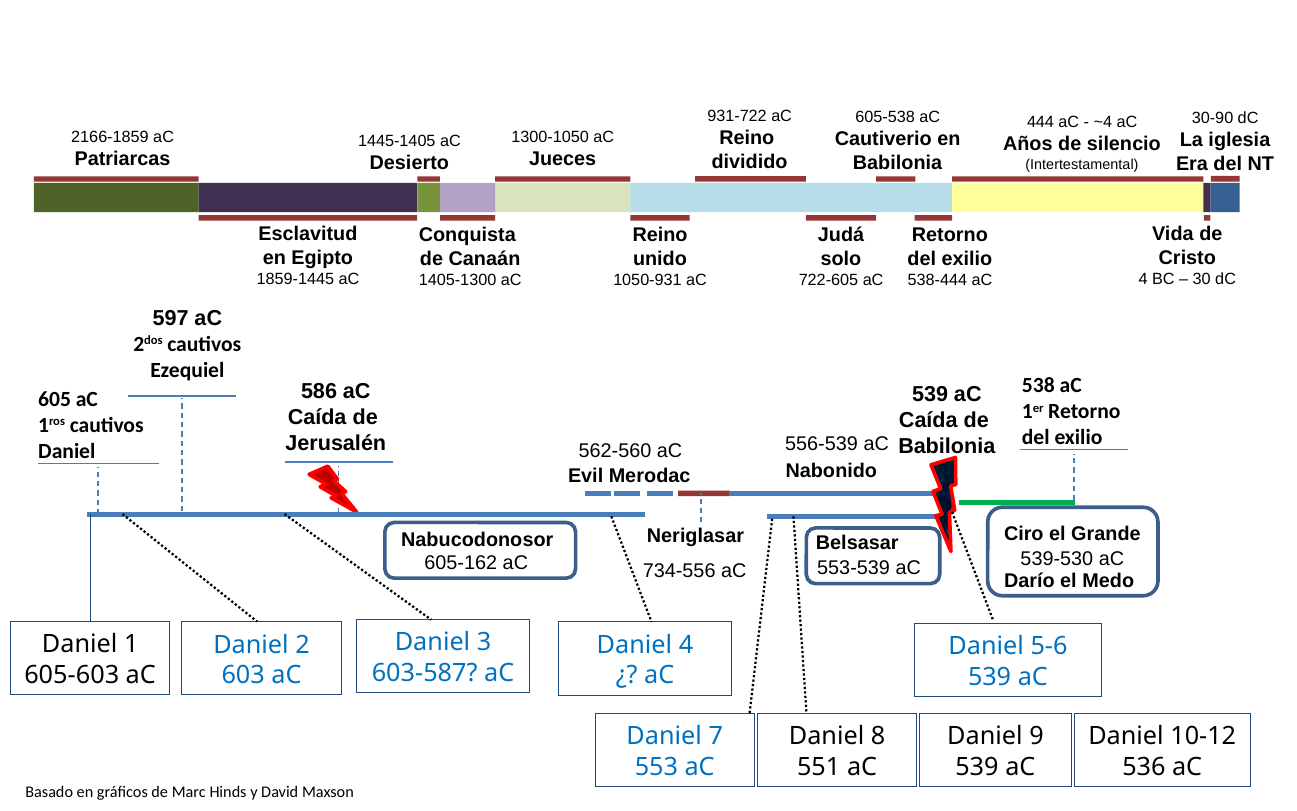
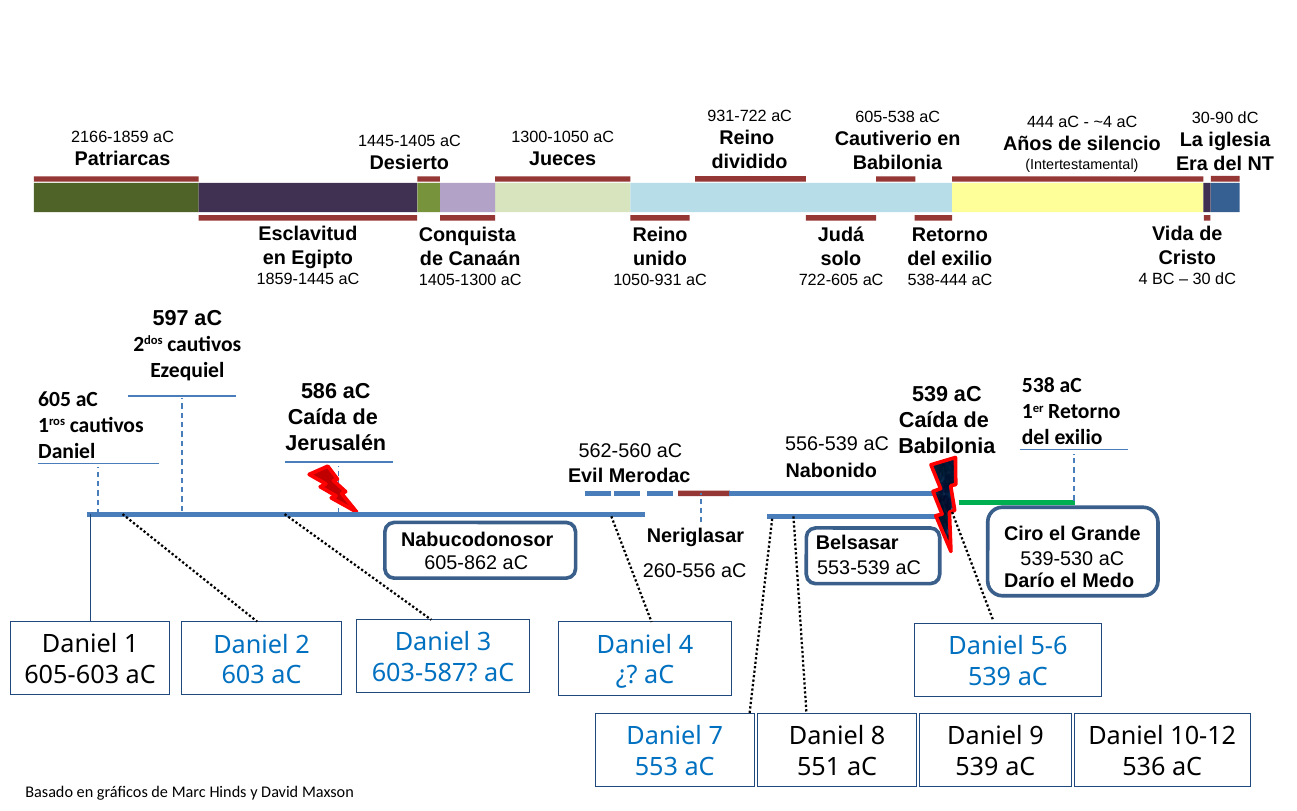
605-162: 605-162 -> 605-862 (461, 563)
734-556: 734-556 -> 260-556 (679, 570)
